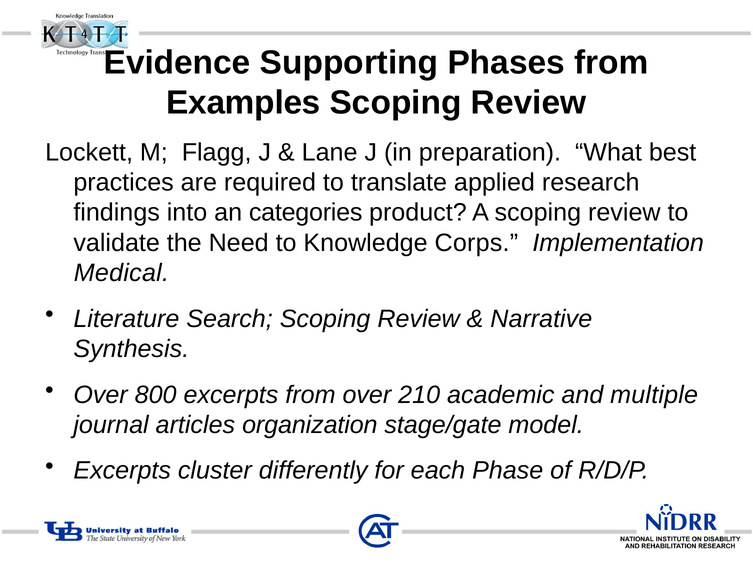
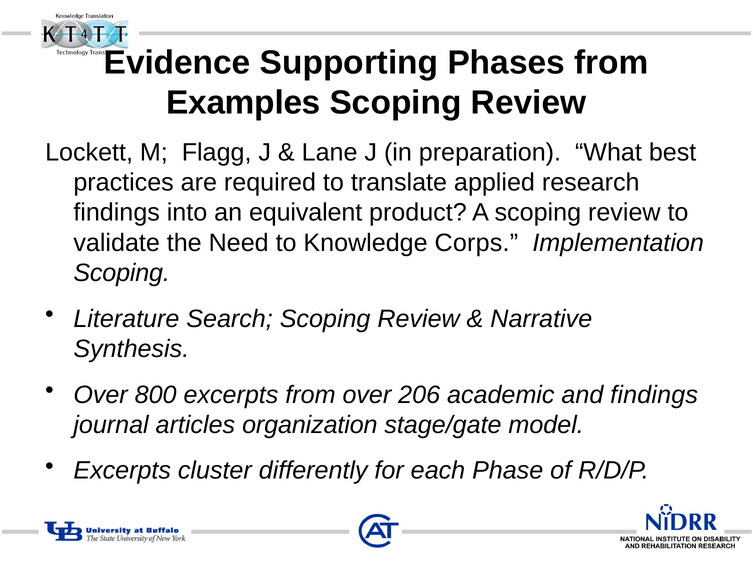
categories: categories -> equivalent (306, 213)
Medical: Medical -> Scoping (122, 273)
210: 210 -> 206 (419, 395)
and multiple: multiple -> findings (654, 395)
